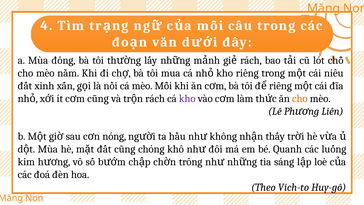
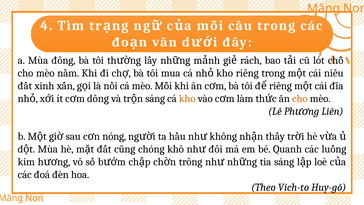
cũng: cũng -> dông (98, 98)
rách: rách -> sáng (155, 98)
kho colour: purple -> orange (187, 98)
